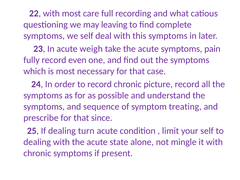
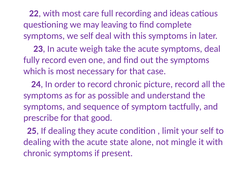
what: what -> ideas (179, 13)
symptoms pain: pain -> deal (212, 49)
treating: treating -> tactfully (185, 107)
since: since -> good (102, 118)
turn: turn -> they (86, 131)
